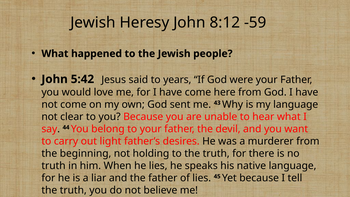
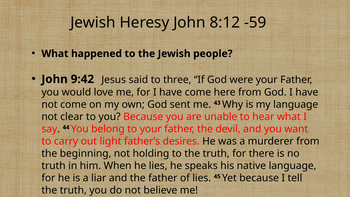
5:42: 5:42 -> 9:42 (82, 79)
years: years -> three (177, 80)
